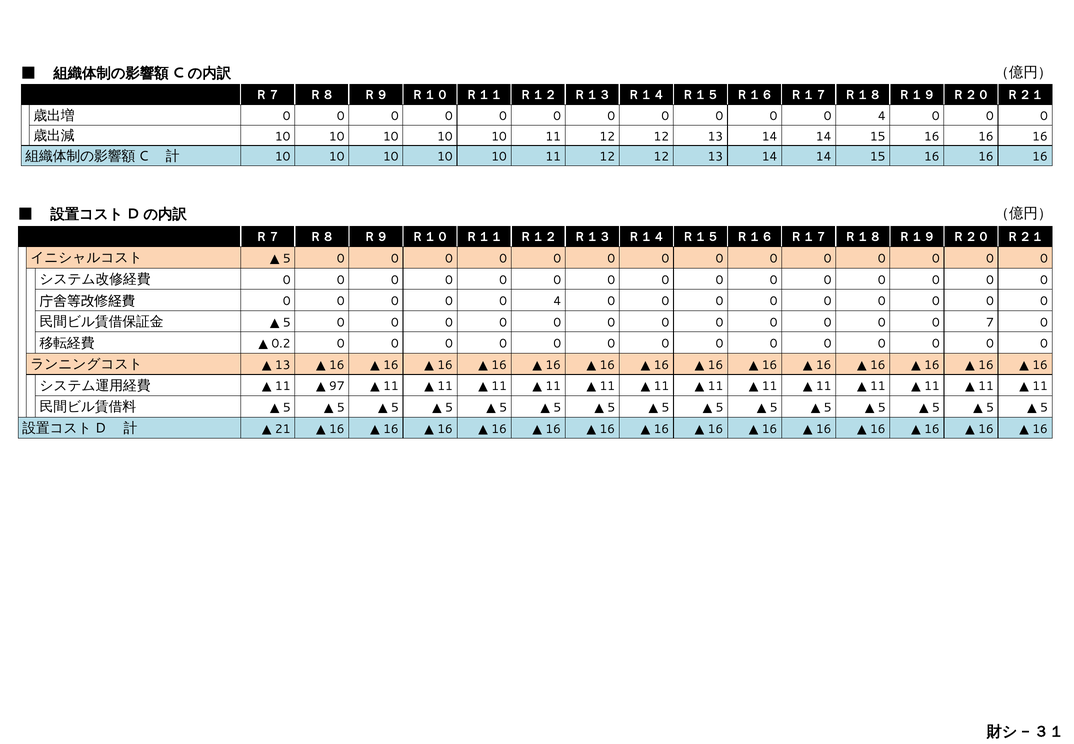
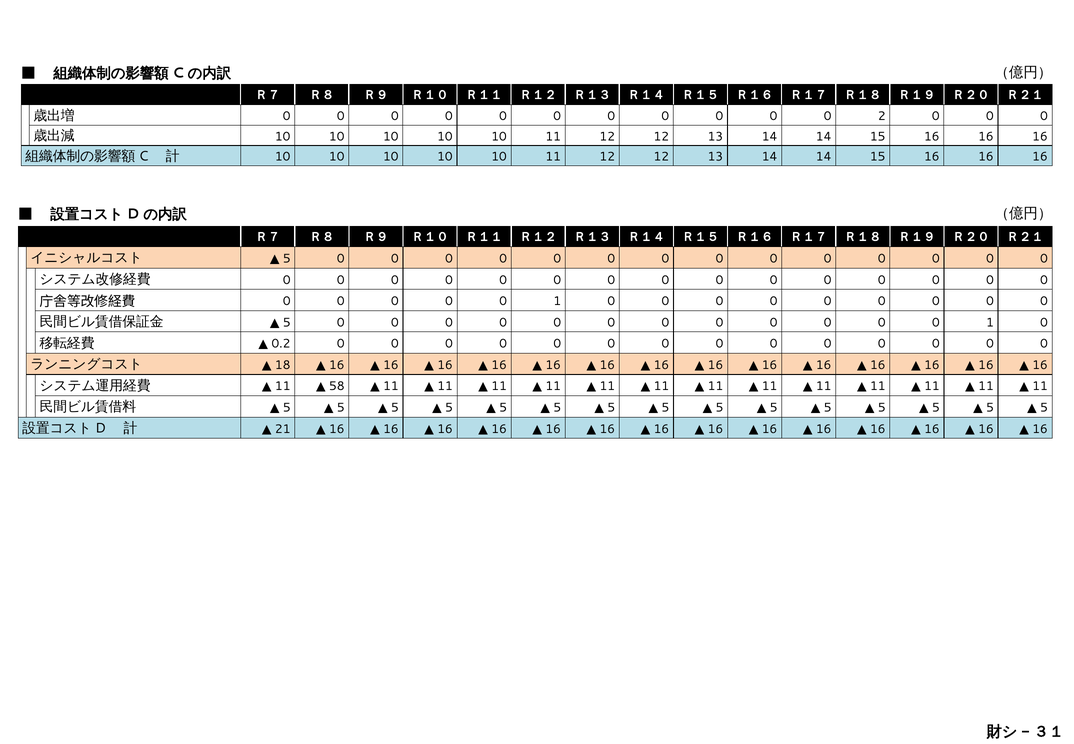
4: 4 -> 2 (882, 116)
4: 4 -> 1 (557, 301)
7: 7 -> 1 (990, 322)
13: 13 -> 18 (283, 365)
97: 97 -> 58 (337, 386)
